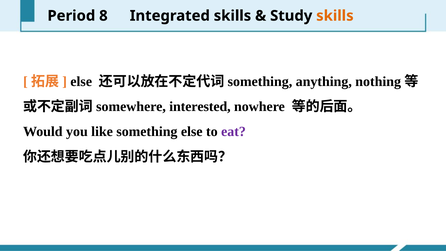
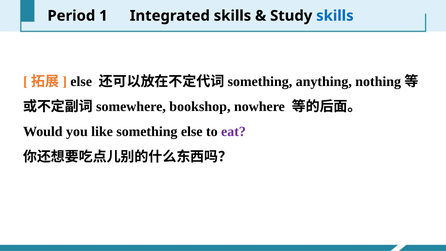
8: 8 -> 1 (103, 16)
skills colour: orange -> blue (335, 16)
interested: interested -> bookshop (200, 107)
